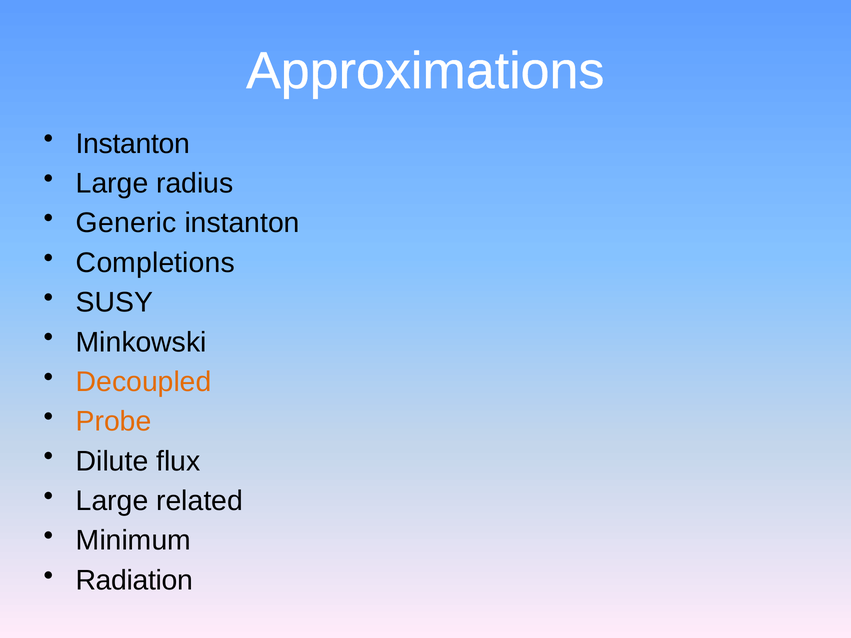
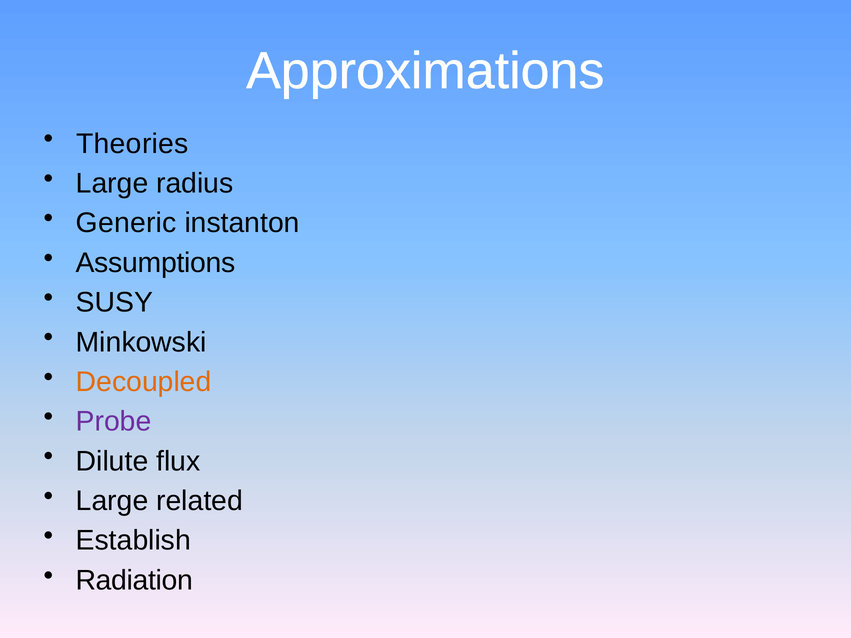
Instanton: Instanton -> Theories (132, 144)
Completions: Completions -> Assumptions (156, 263)
Probe colour: orange -> purple (114, 422)
Minimum: Minimum -> Establish (133, 541)
